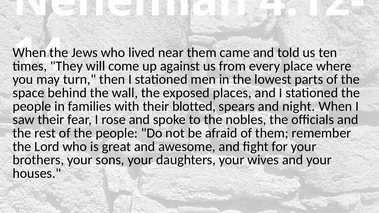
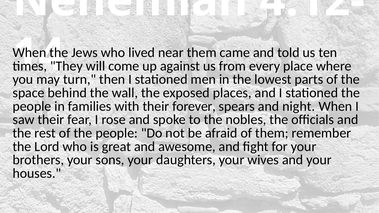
blotted: blotted -> forever (194, 106)
